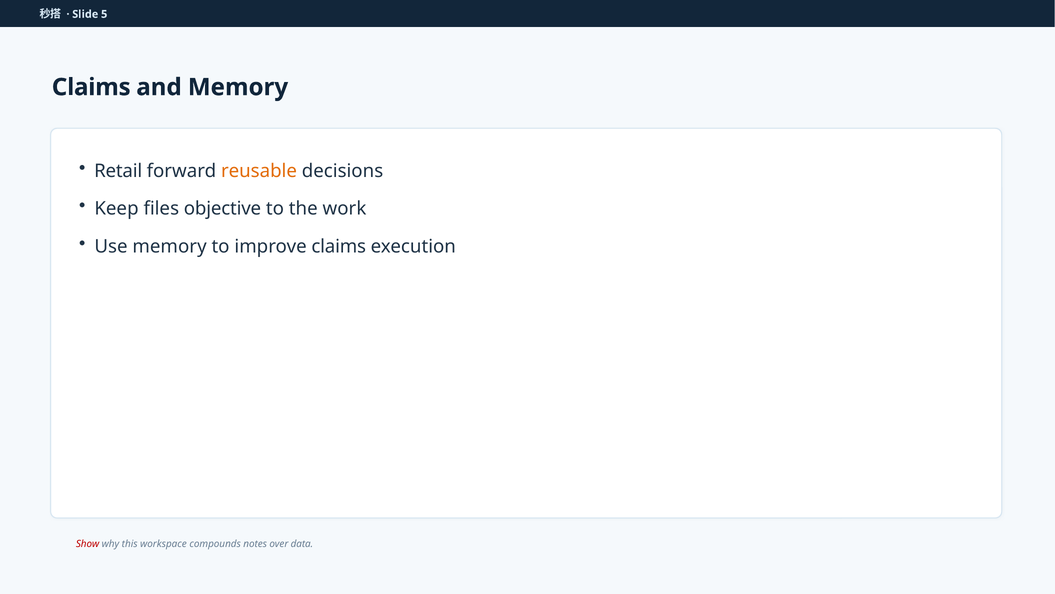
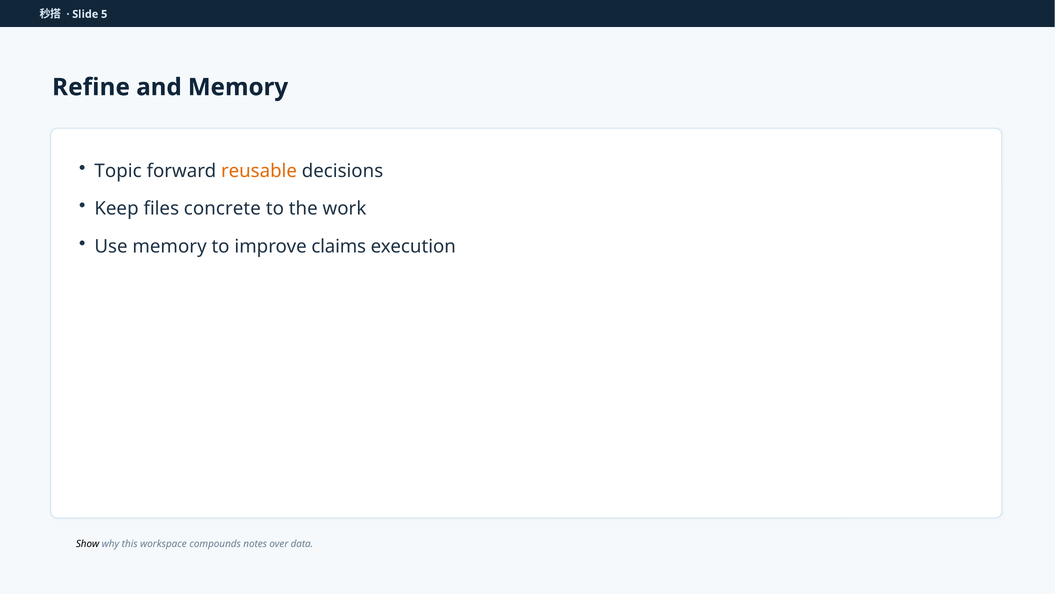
Claims: Claims -> Refine (91, 87)
Retail: Retail -> Topic (118, 171)
objective: objective -> concrete (222, 209)
Show colour: red -> black (88, 543)
